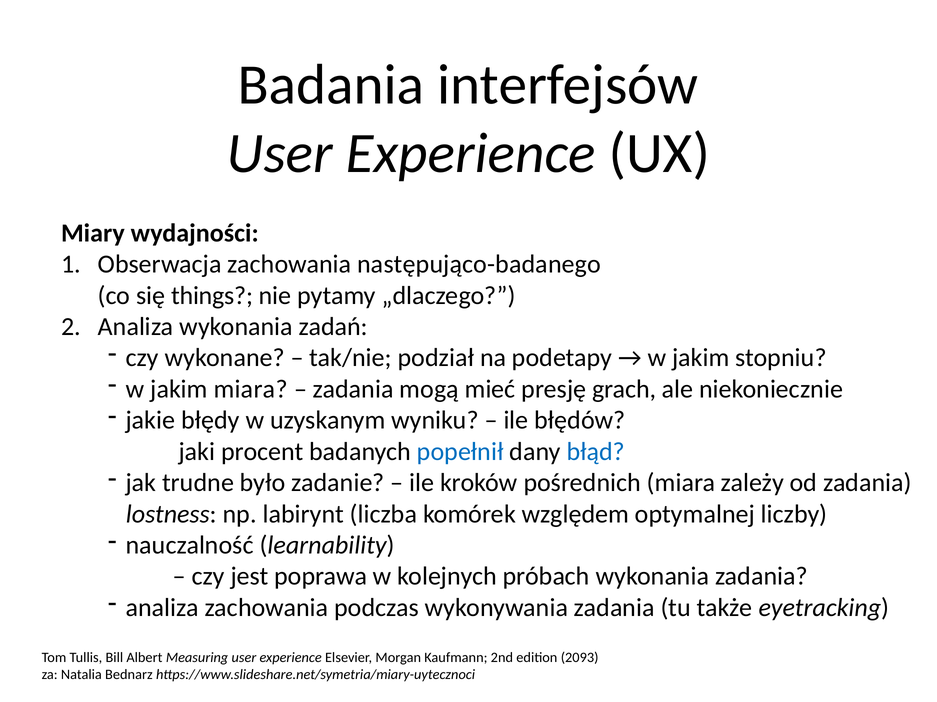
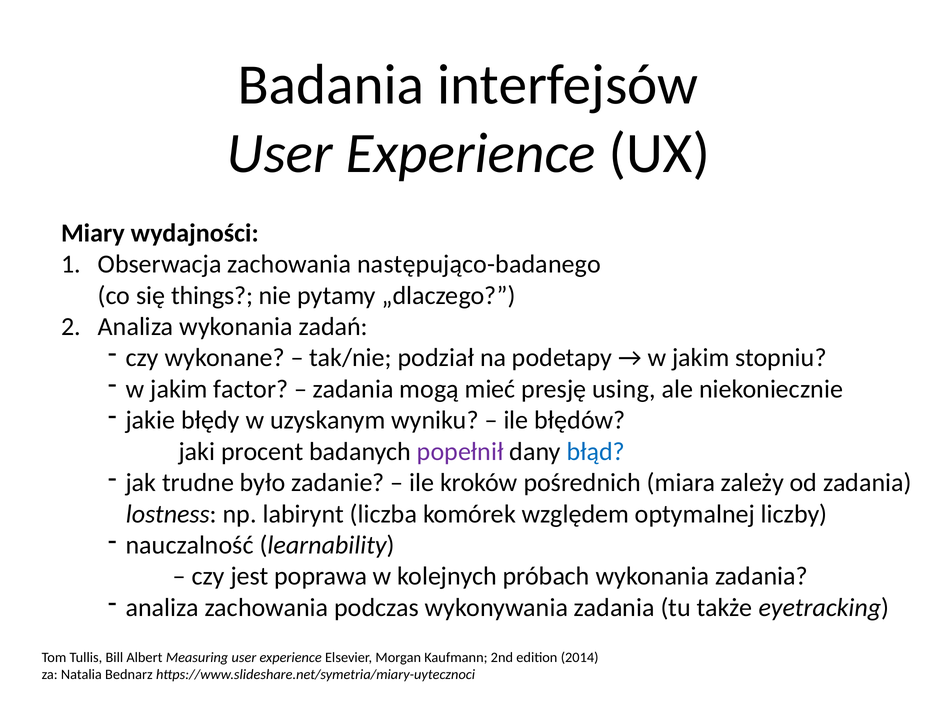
jakim miara: miara -> factor (251, 389)
grach: grach -> using (624, 389)
popełnił colour: blue -> purple (460, 452)
2093: 2093 -> 2014 (580, 658)
